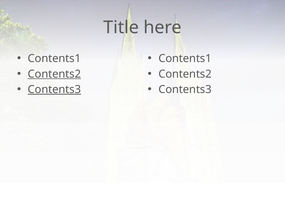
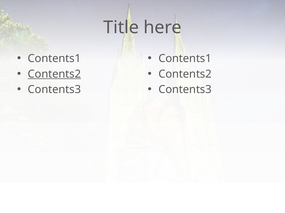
Contents3 underline: present -> none (54, 90)
